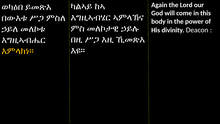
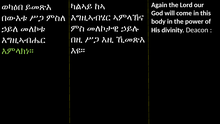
እምላክነ። colour: yellow -> light green (18, 51)
